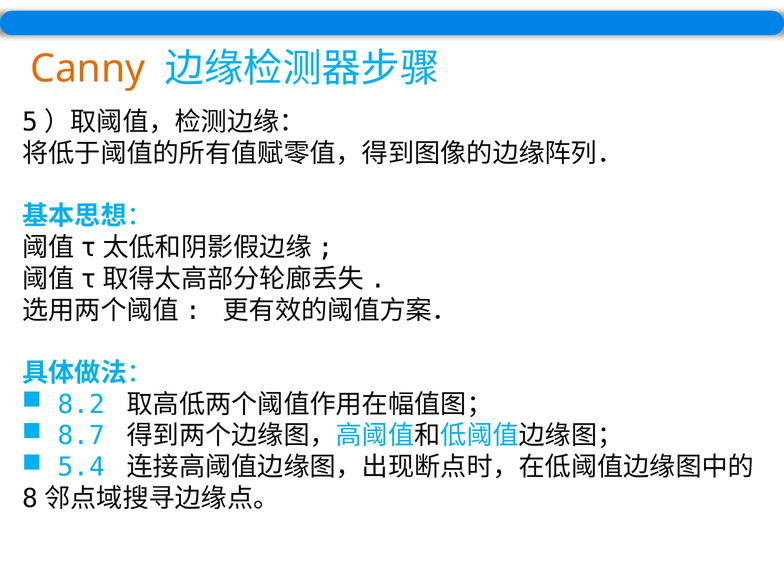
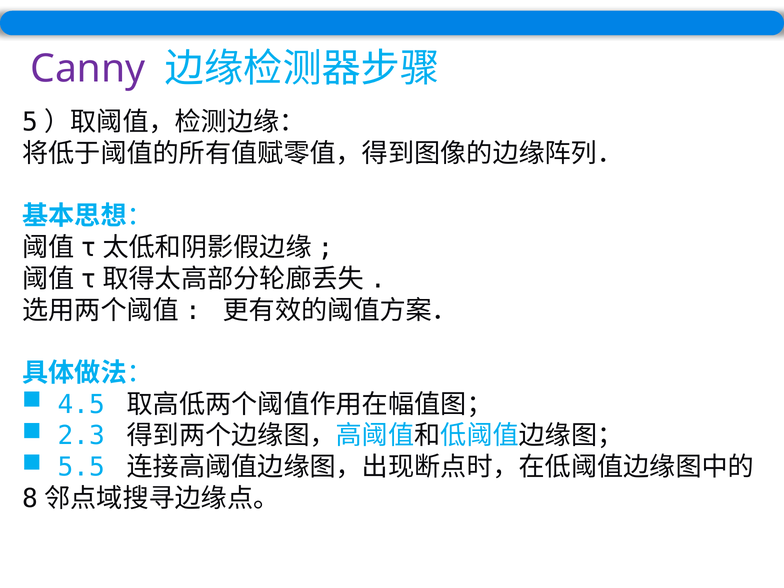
Canny colour: orange -> purple (88, 69)
8.2: 8.2 -> 4.5 (81, 404)
8.7: 8.7 -> 2.3 (81, 436)
5.4: 5.4 -> 5.5 (81, 467)
